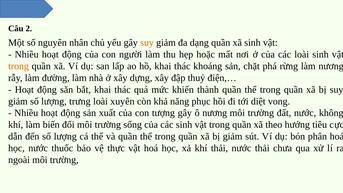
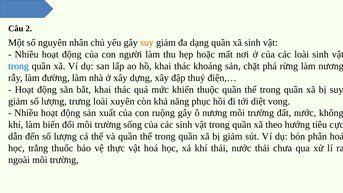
trong colour: orange -> blue (18, 66)
thành: thành -> thuộc (208, 90)
tượng: tượng -> ruộng (163, 113)
học nước: nước -> trắng (38, 148)
